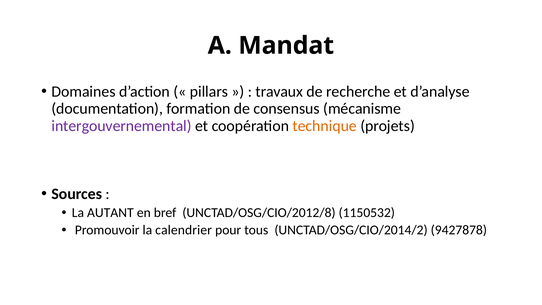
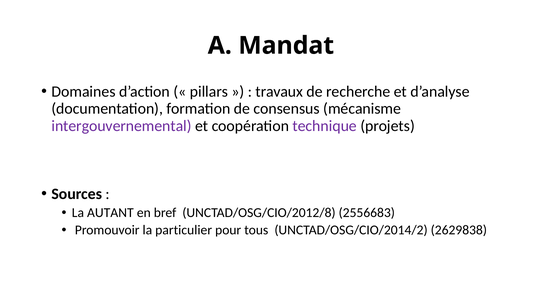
technique colour: orange -> purple (325, 126)
1150532: 1150532 -> 2556683 (367, 213)
calendrier: calendrier -> particulier (184, 230)
9427878: 9427878 -> 2629838 (459, 230)
